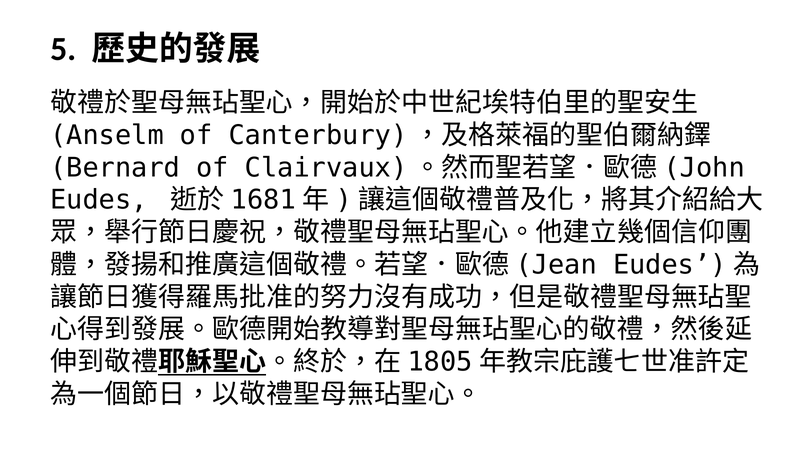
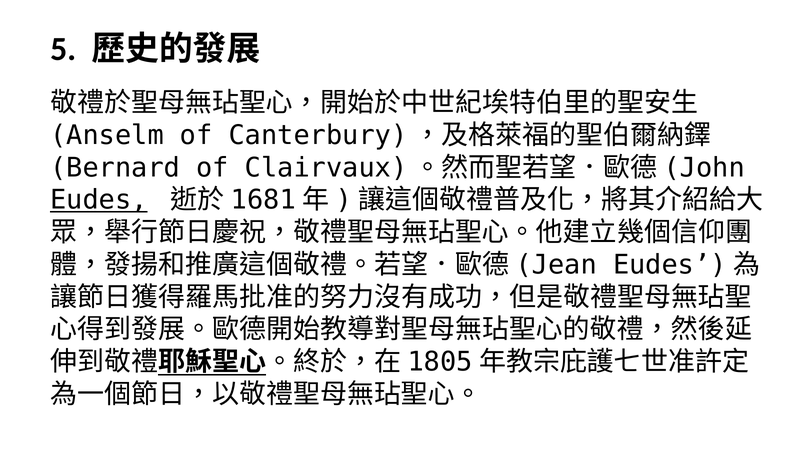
Eudes underline: none -> present (99, 200)
